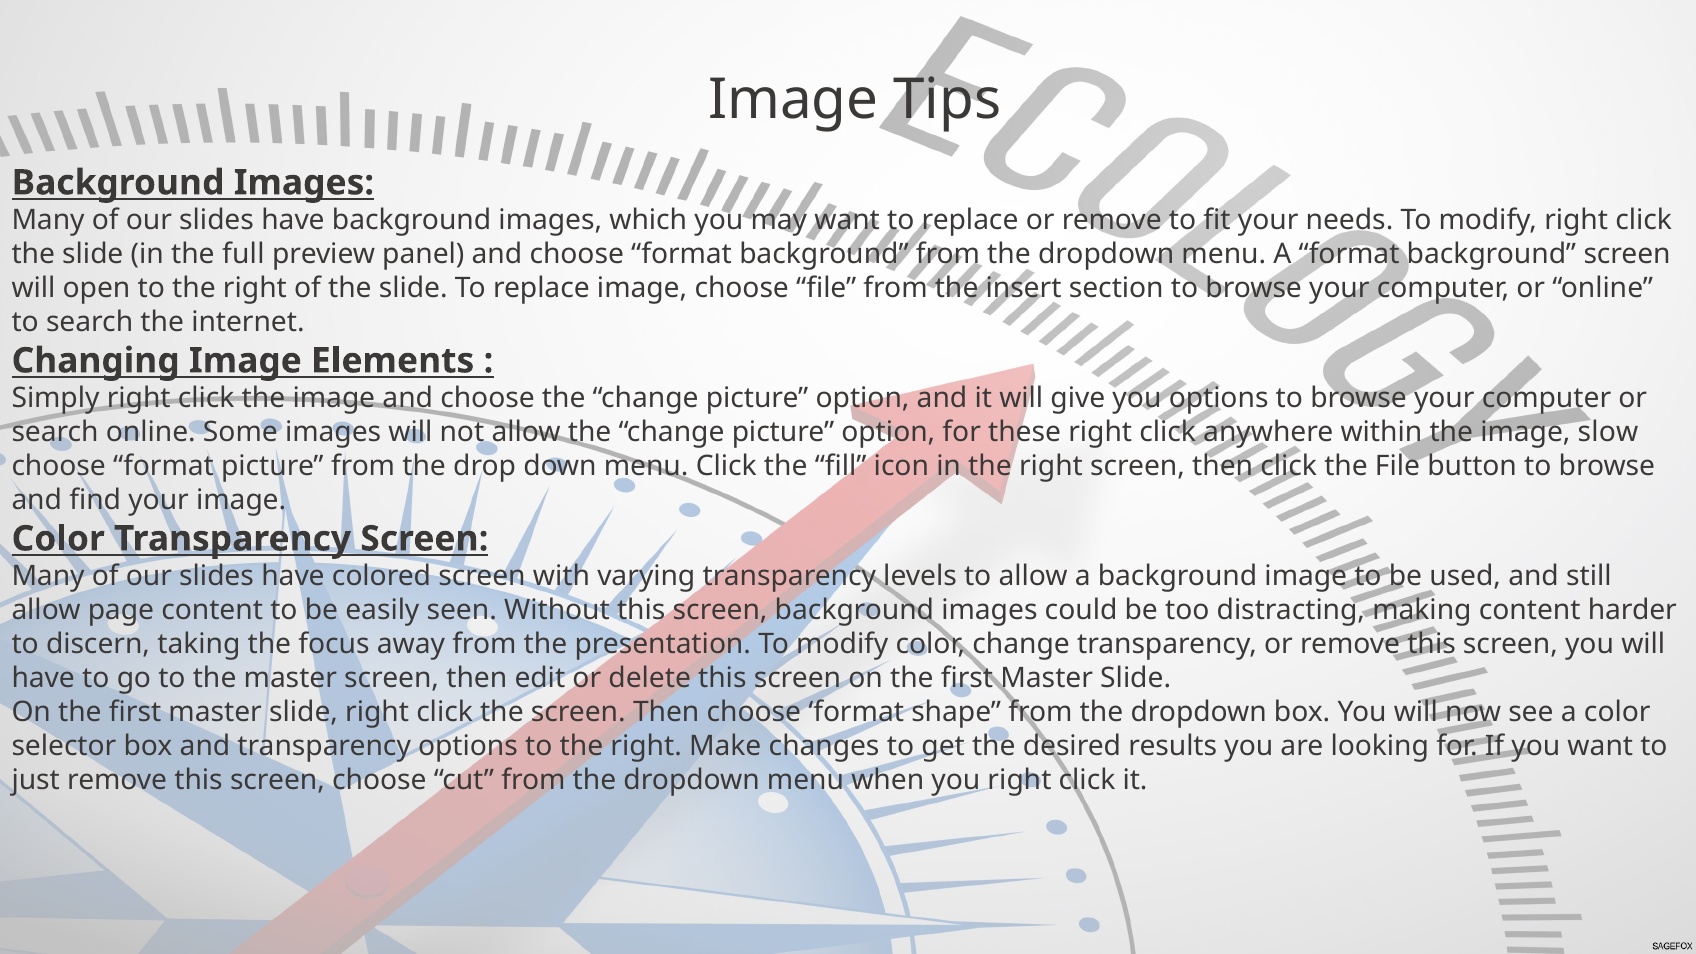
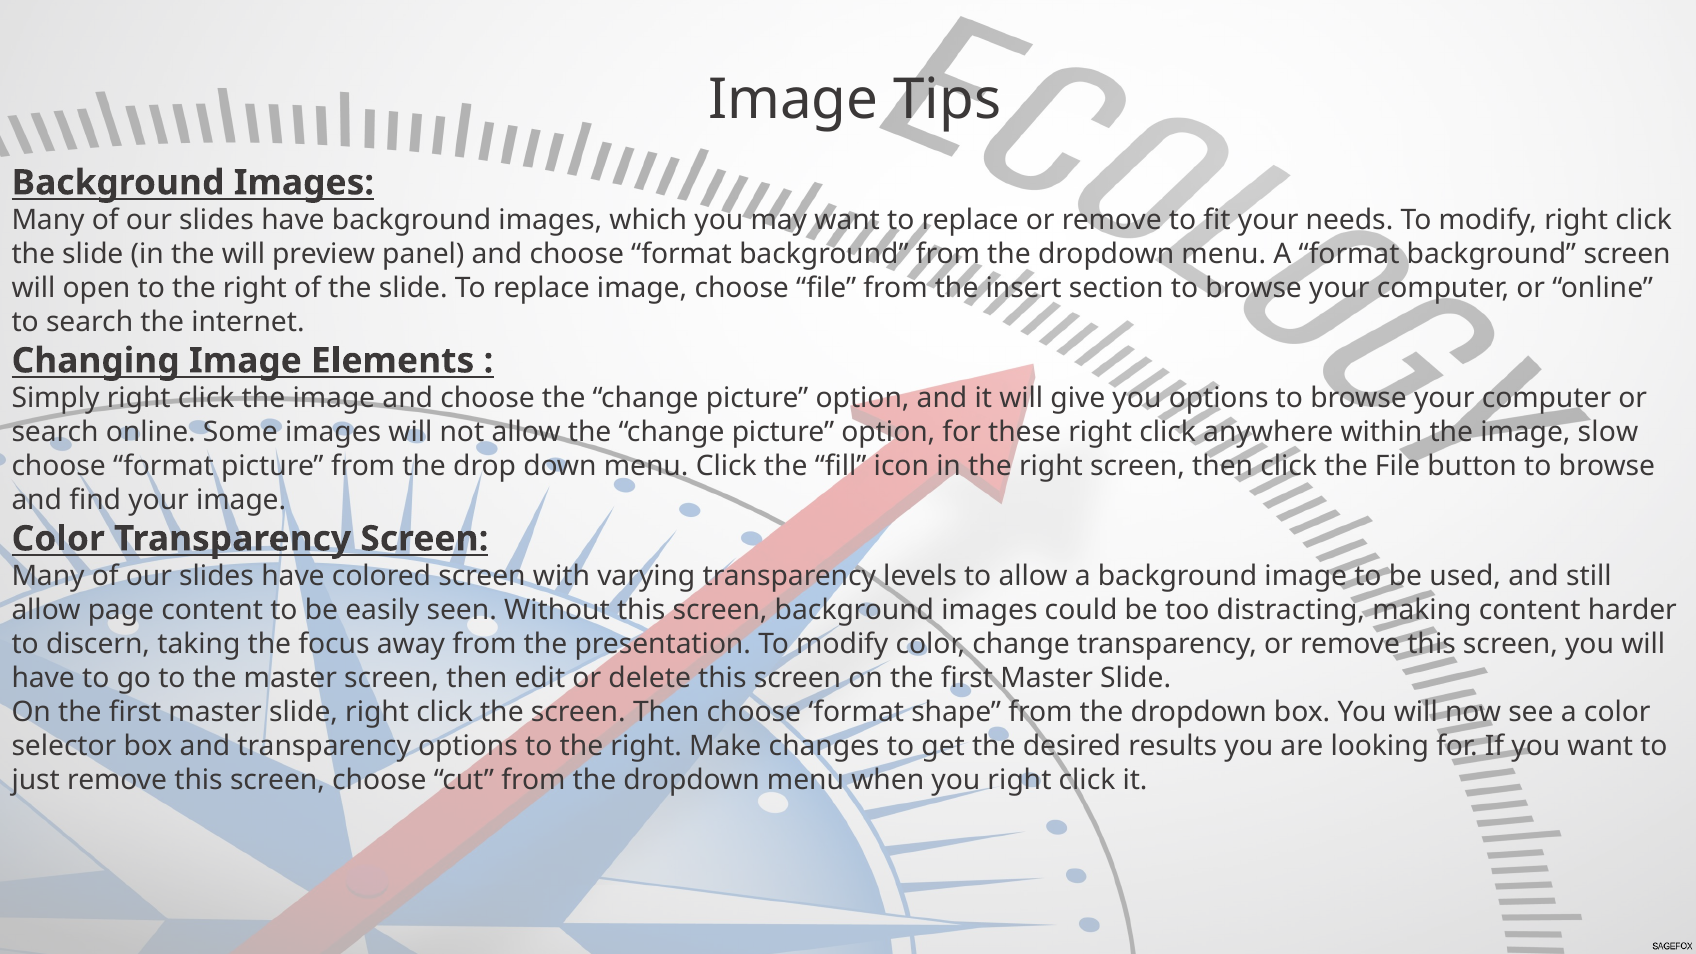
the full: full -> will (244, 254)
